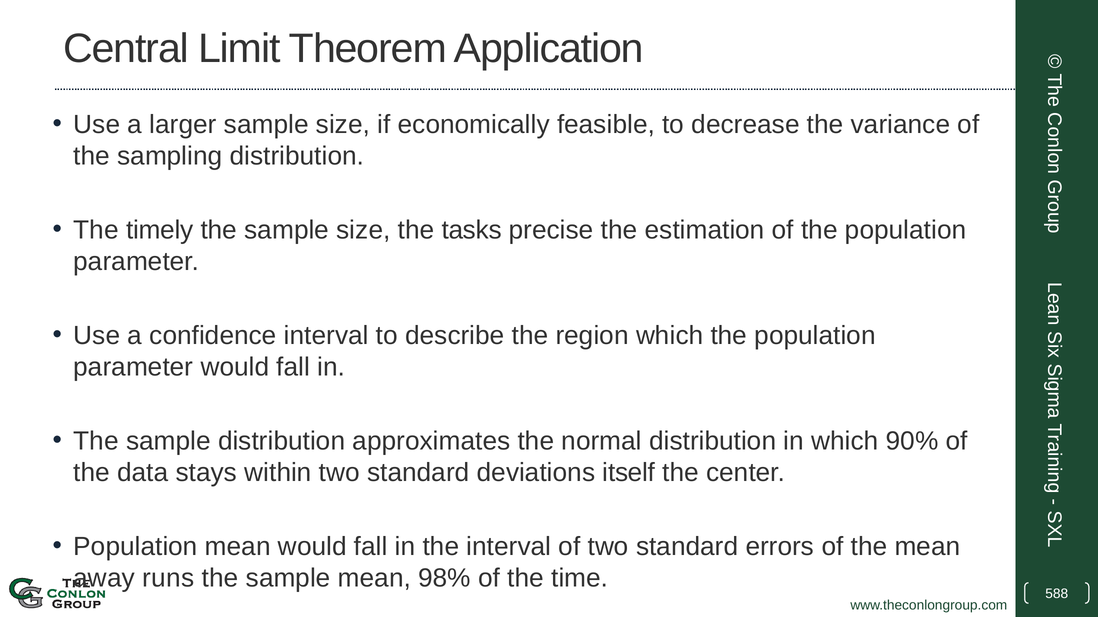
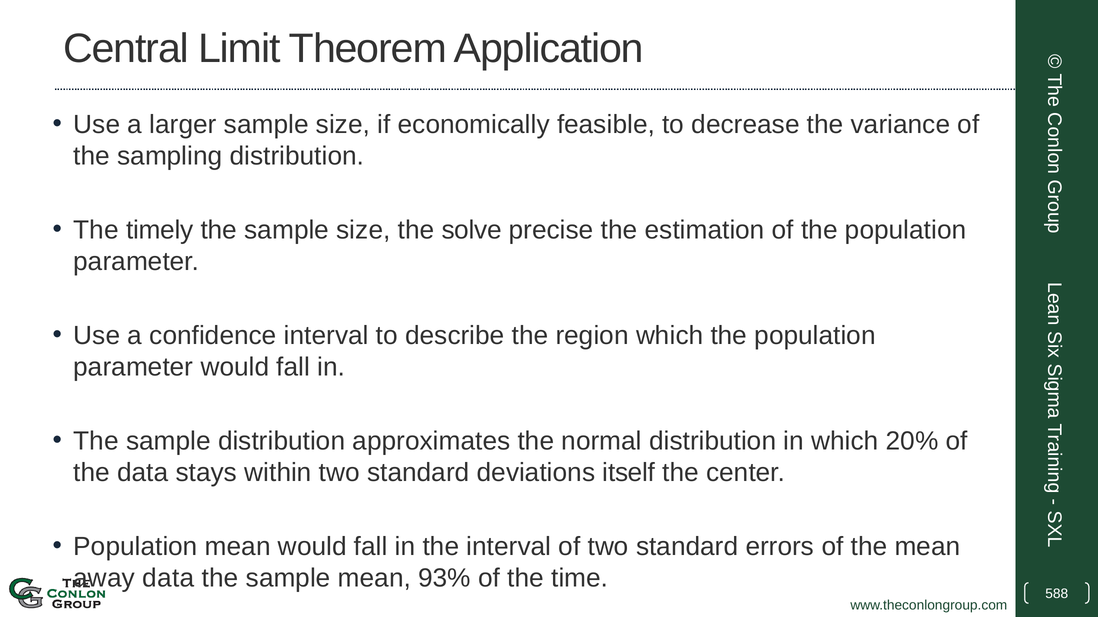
tasks: tasks -> solve (472, 230)
90%: 90% -> 20% (912, 441)
away runs: runs -> data (168, 579)
98%: 98% -> 93% (445, 579)
